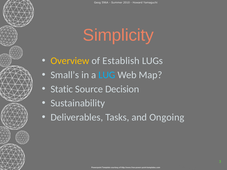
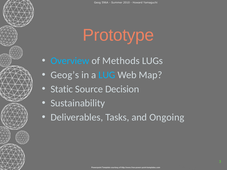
Simplicity: Simplicity -> Prototype (118, 35)
Overview colour: yellow -> light blue (70, 61)
Establish: Establish -> Methods (121, 61)
Small’s: Small’s -> Geog’s (65, 75)
